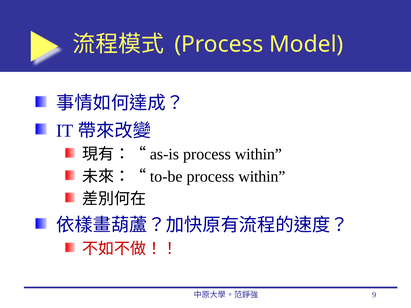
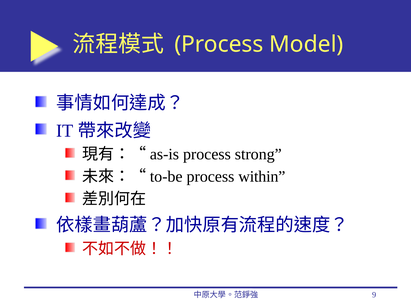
within: within -> strong (258, 154)
